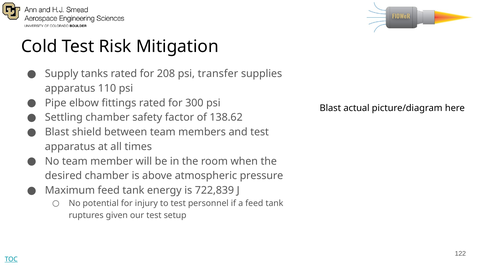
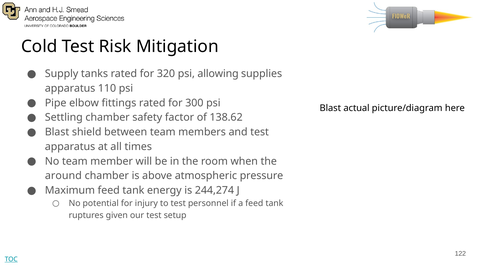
208: 208 -> 320 (166, 74)
transfer: transfer -> allowing (218, 74)
desired: desired -> around (63, 176)
722,839: 722,839 -> 244,274 (214, 191)
